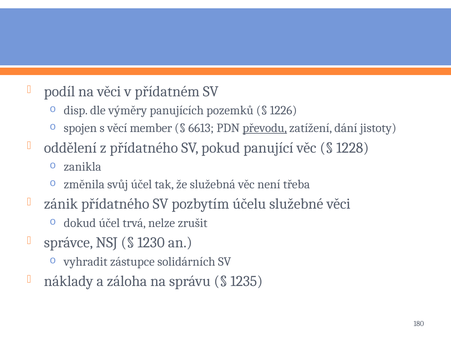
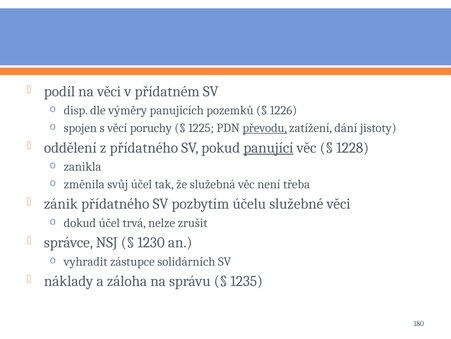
member: member -> poruchy (151, 128)
6613: 6613 -> 1225 (201, 128)
panující underline: none -> present (268, 147)
